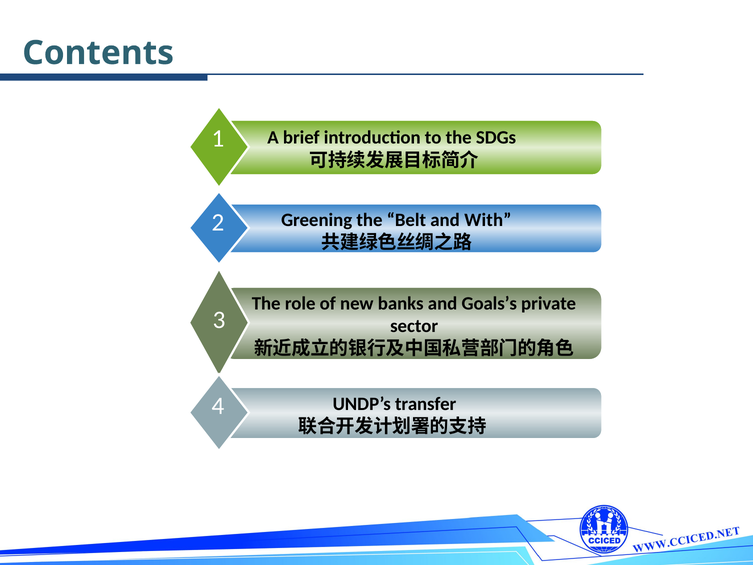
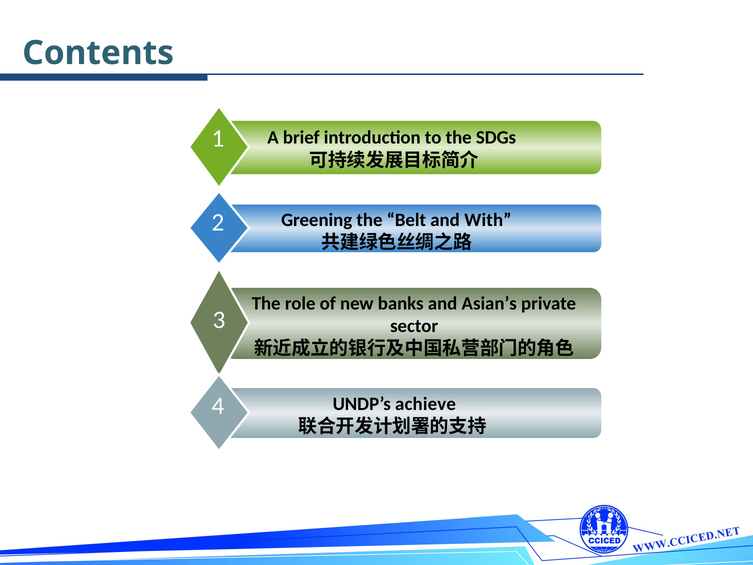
Goals’s: Goals’s -> Asian’s (489, 303)
transfer: transfer -> achieve (425, 404)
